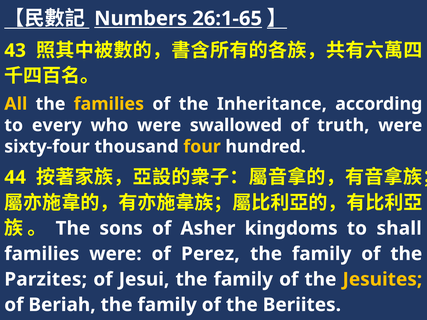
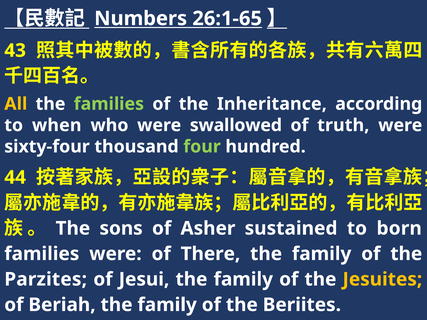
families colour: yellow -> light green (109, 104)
every: every -> when (57, 125)
four colour: yellow -> light green (202, 147)
kingdoms: kingdoms -> sustained (291, 229)
shall: shall -> born (399, 229)
Perez: Perez -> There (210, 254)
